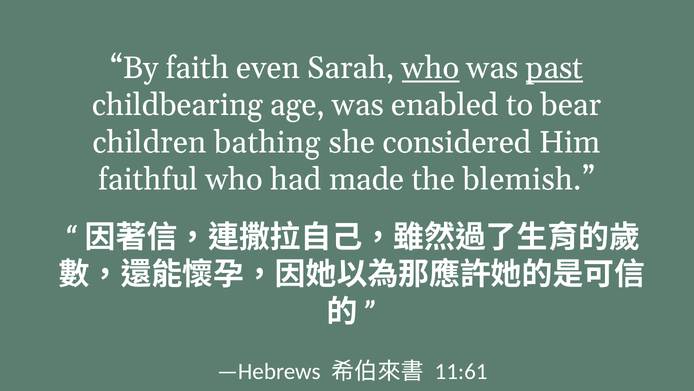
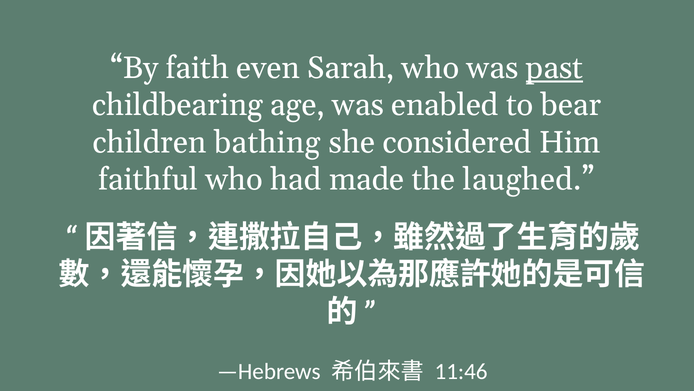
who underline: present -> none (431, 68)
blemish: blemish -> laughed (529, 179)
11:61: 11:61 -> 11:46 (461, 371)
